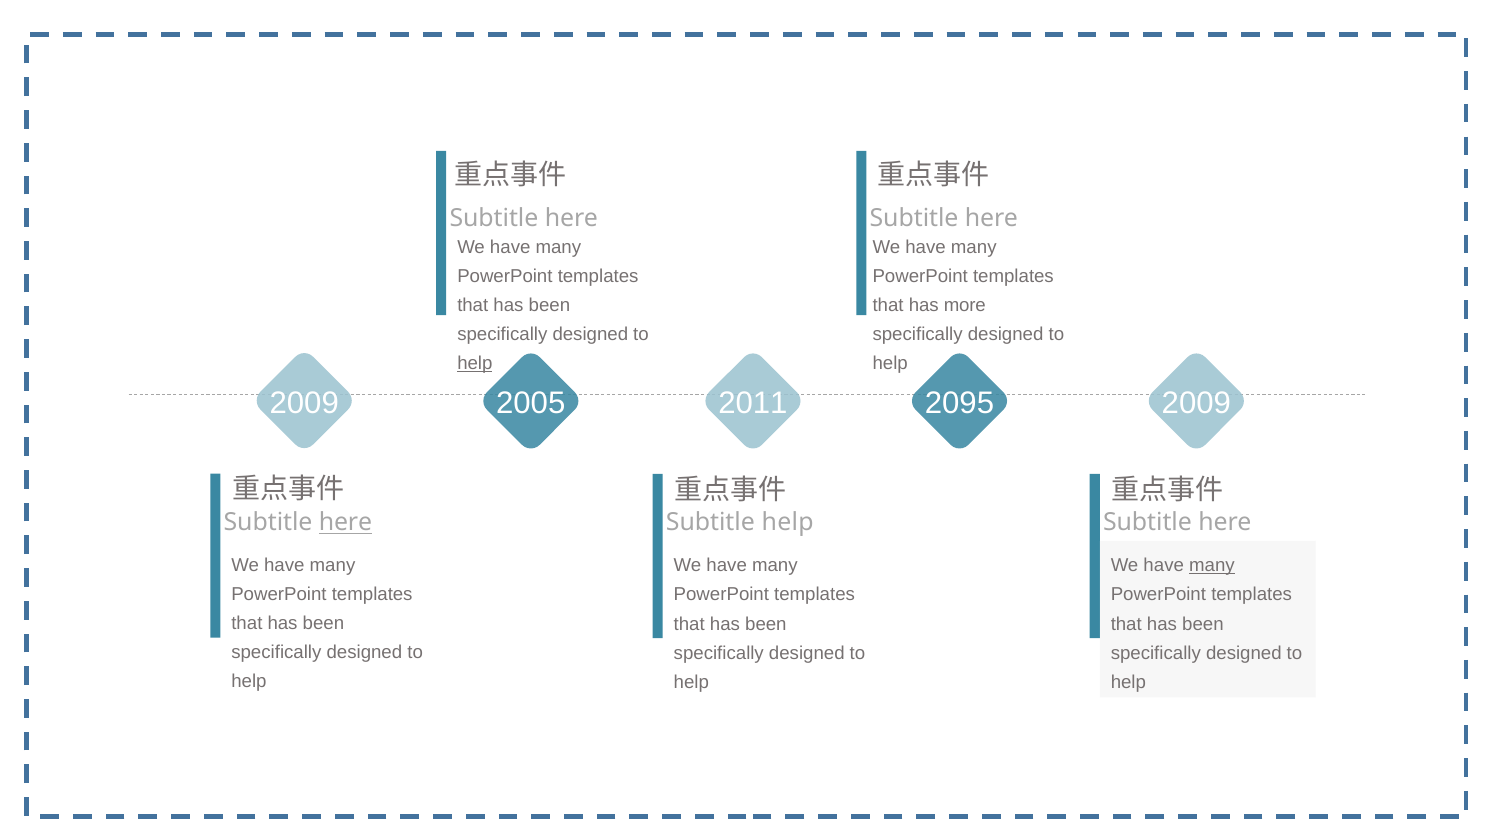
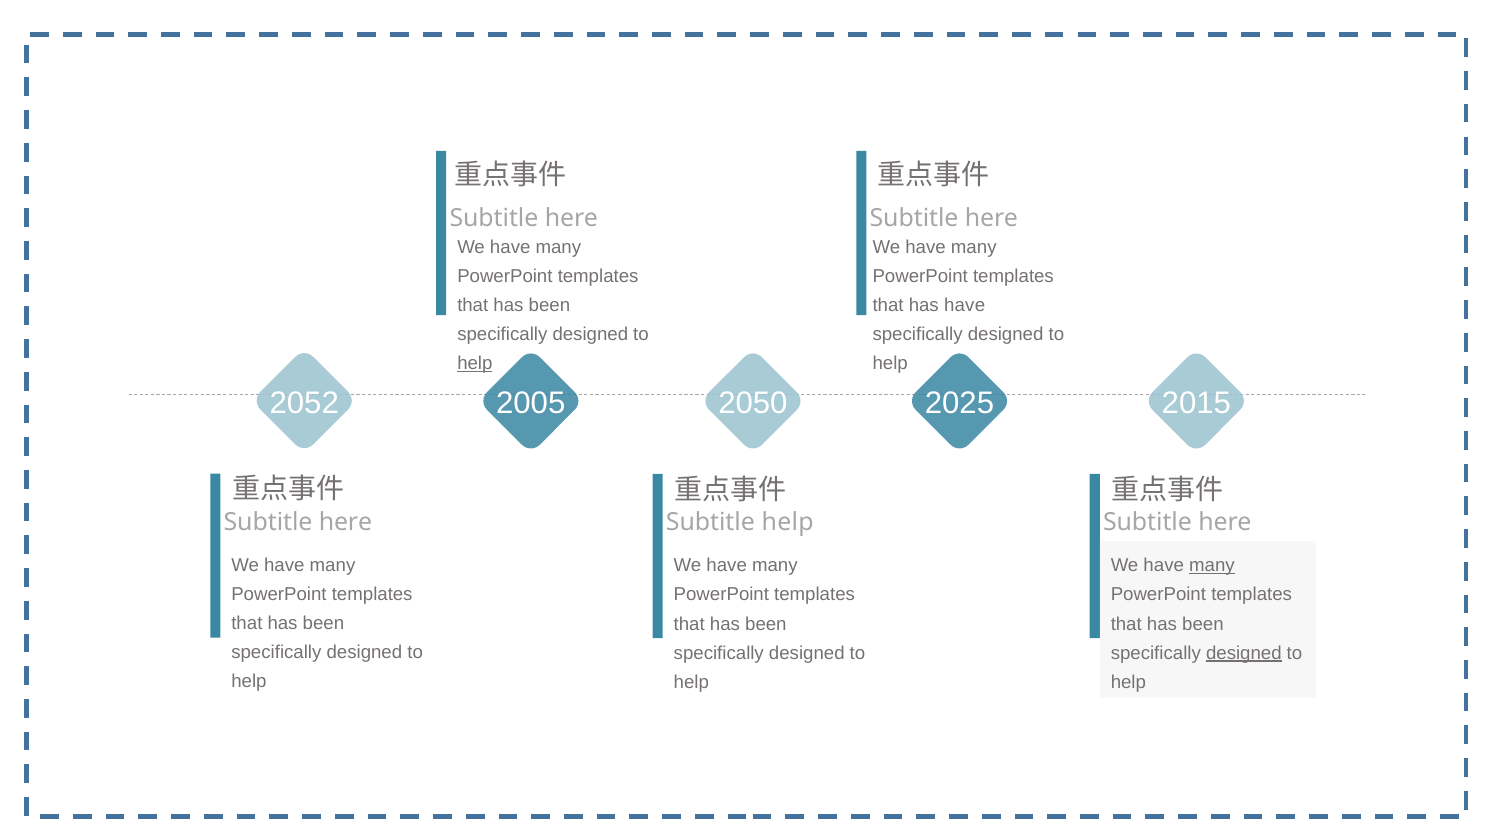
has more: more -> have (965, 306)
2009: 2009 -> 2052 (304, 403)
2011: 2011 -> 2050 (753, 403)
2095: 2095 -> 2025 (959, 403)
2009: 2009 -> 2015 (1196, 403)
here underline: present -> none (346, 523)
designed underline: none -> present (1244, 653)
